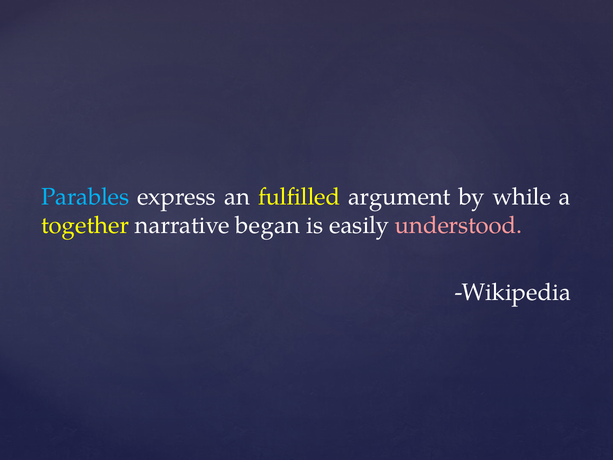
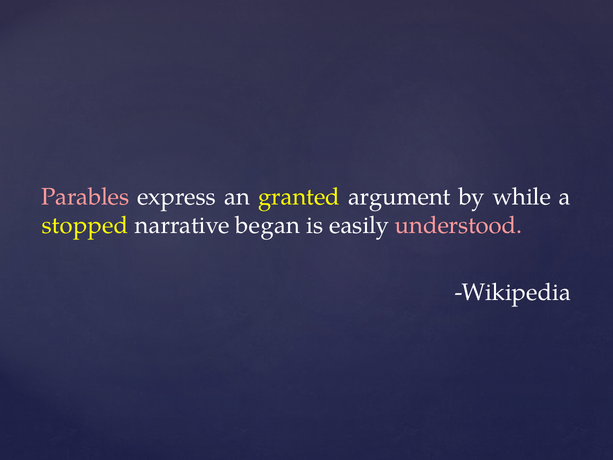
Parables colour: light blue -> pink (85, 197)
fulfilled: fulfilled -> granted (299, 197)
together: together -> stopped (85, 225)
